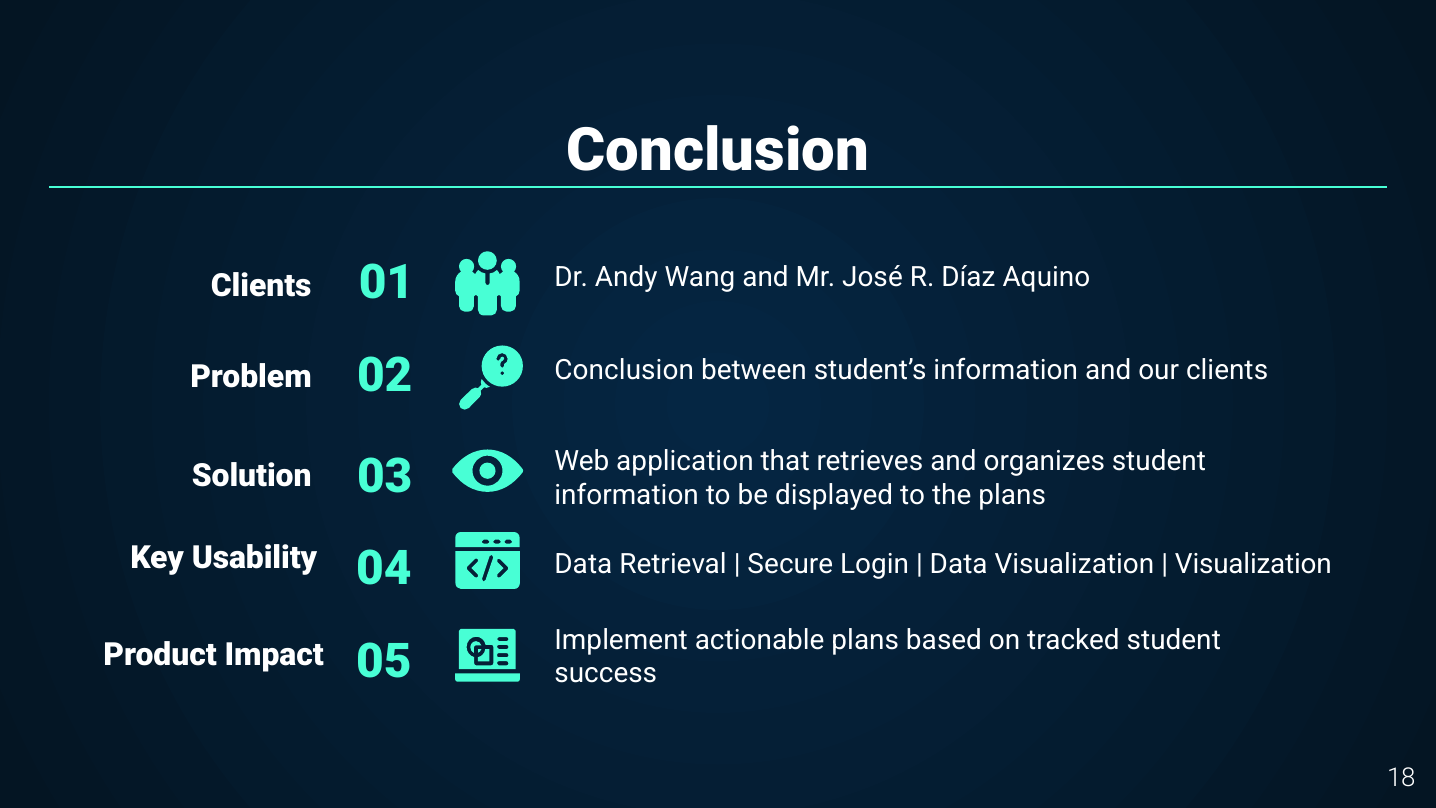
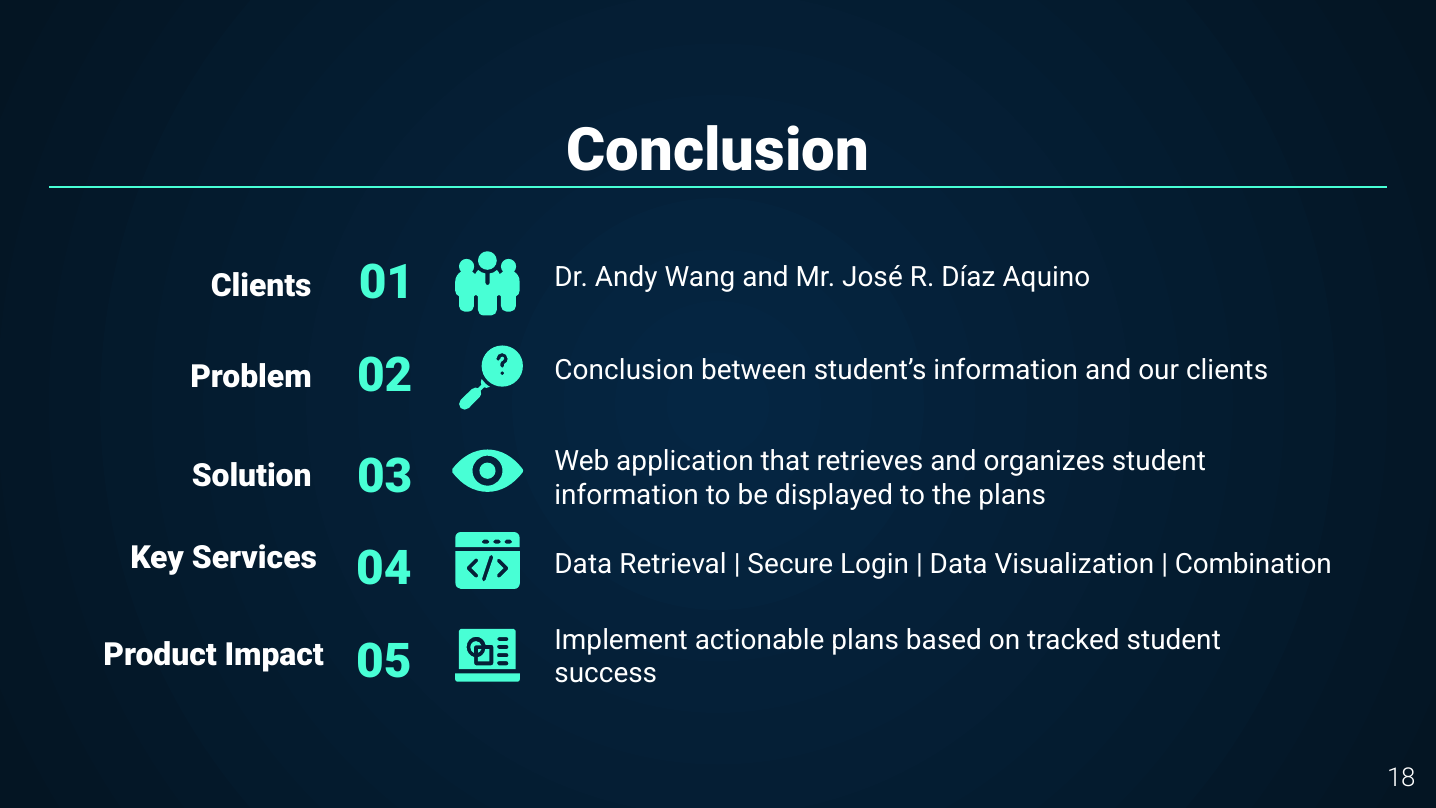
Usability: Usability -> Services (254, 558)
Visualization: Visualization -> Combination (1253, 565)
